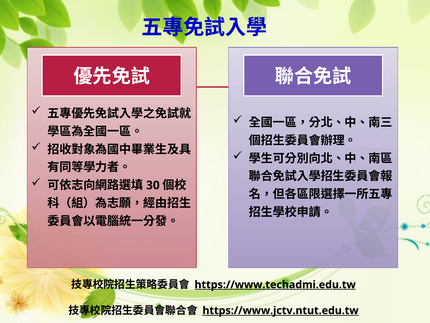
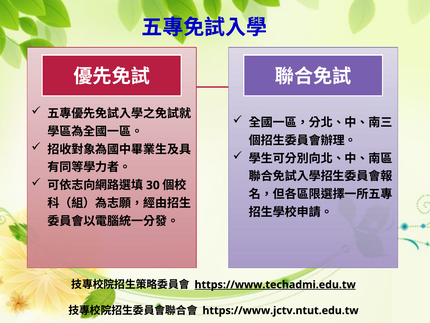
https://www.jctv.ntut.edu.tw underline: present -> none (281, 310)
